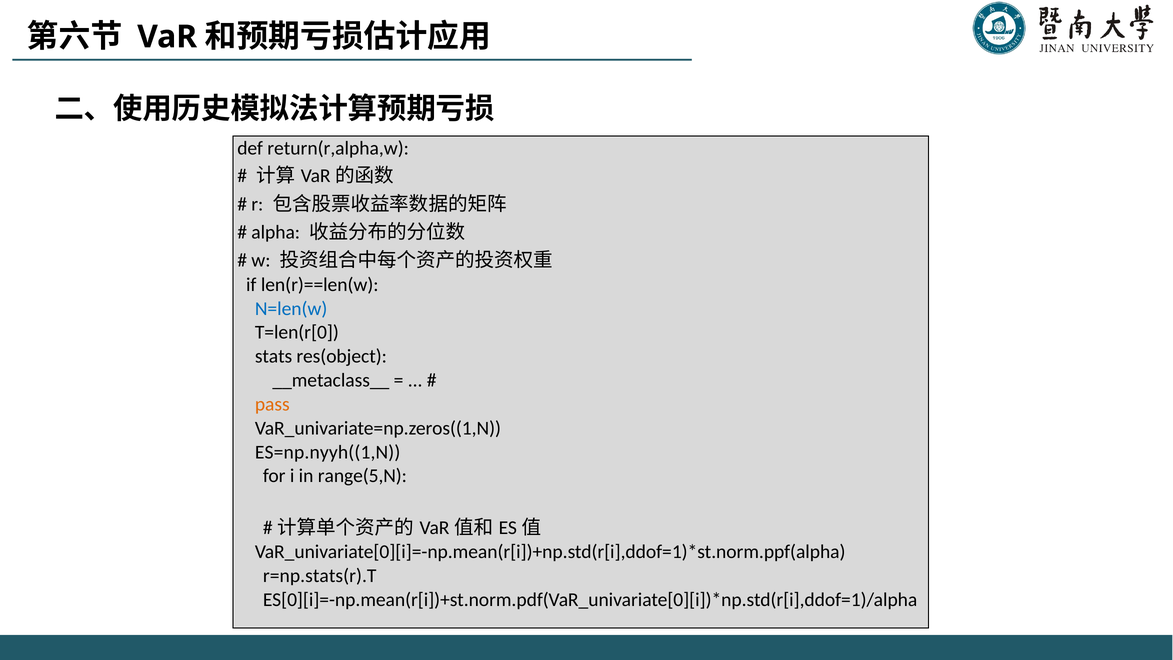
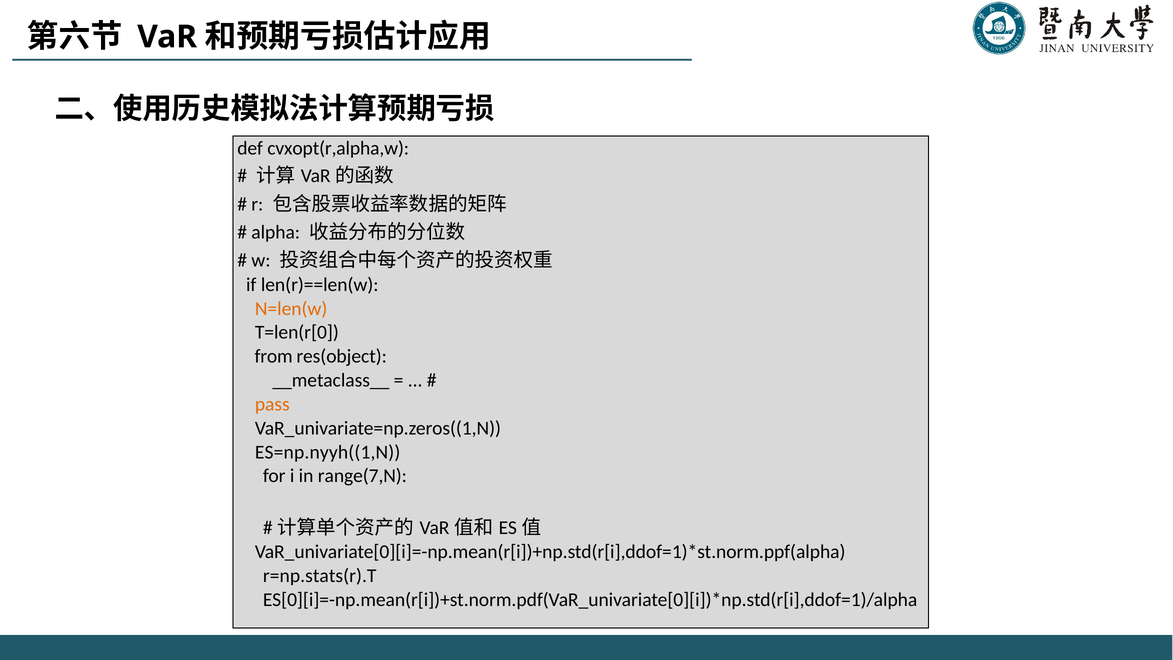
return(r,alpha,w: return(r,alpha,w -> cvxopt(r,alpha,w (338, 148)
N=len(w colour: blue -> orange (291, 309)
stats: stats -> from (274, 356)
range(5,N: range(5,N -> range(7,N (362, 476)
